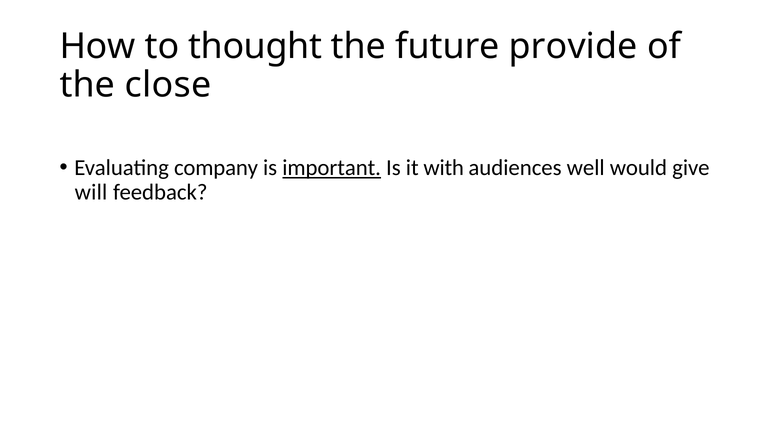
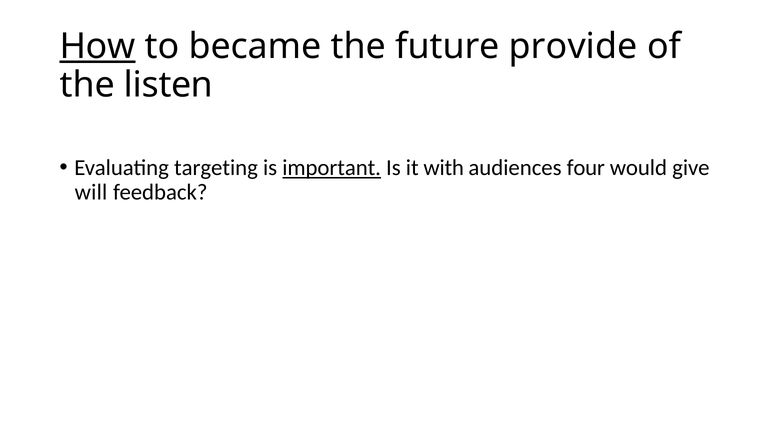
How underline: none -> present (98, 46)
thought: thought -> became (255, 46)
close: close -> listen (169, 85)
company: company -> targeting (216, 168)
well: well -> four (586, 168)
